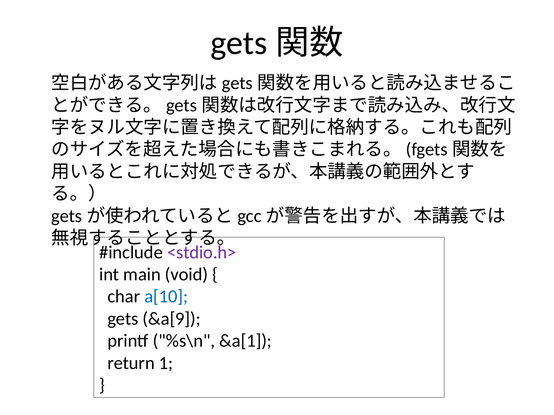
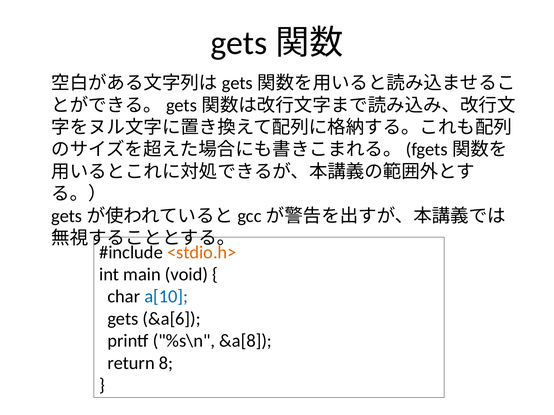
<stdio.h> colour: purple -> orange (202, 253)
&a[9: &a[9 -> &a[6 (172, 319)
&a[1: &a[1 -> &a[8 (246, 341)
1: 1 -> 8 (166, 363)
